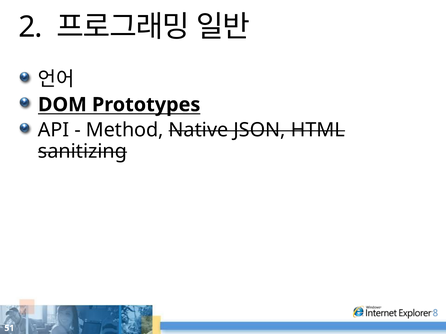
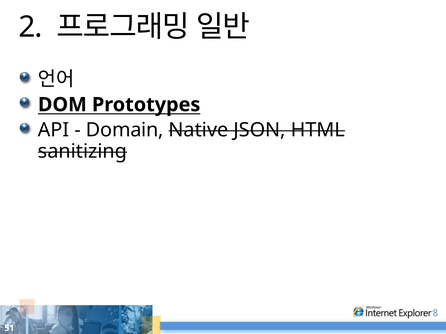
Method: Method -> Domain (125, 130)
